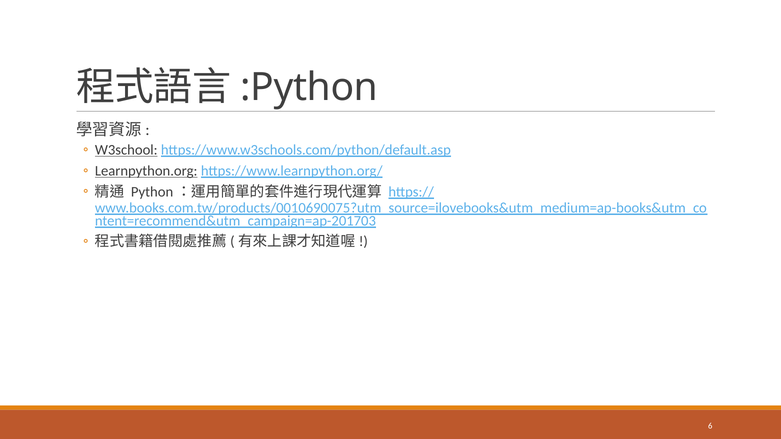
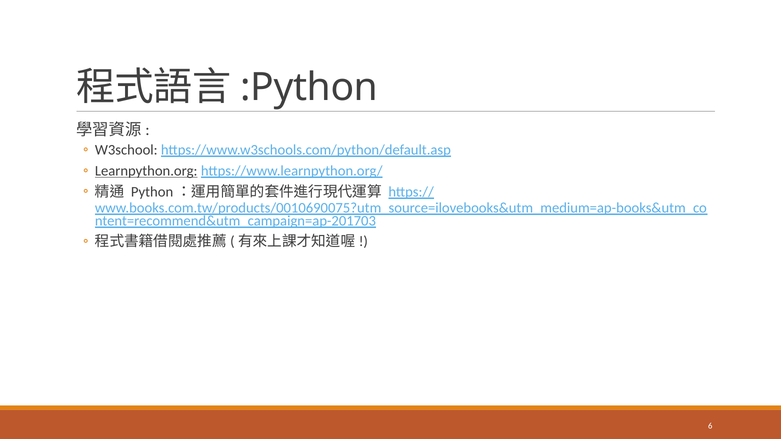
W3school underline: present -> none (126, 150)
